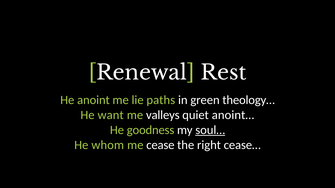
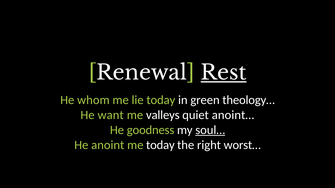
Rest underline: none -> present (224, 73)
anoint: anoint -> whom (93, 100)
lie paths: paths -> today (161, 100)
whom: whom -> anoint (108, 145)
me cease: cease -> today (160, 145)
cease…: cease… -> worst… (242, 145)
